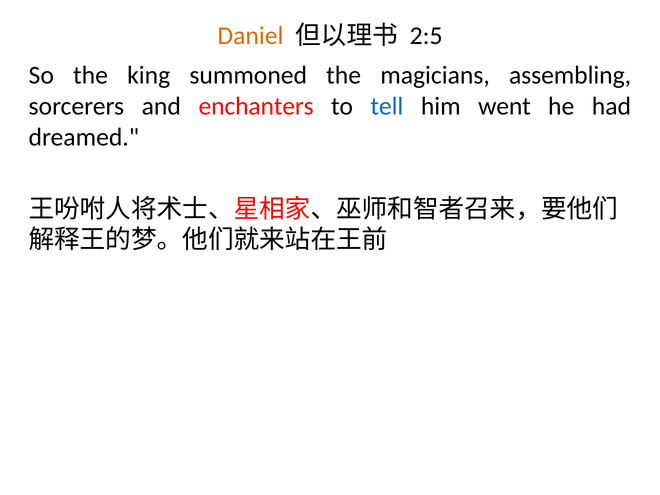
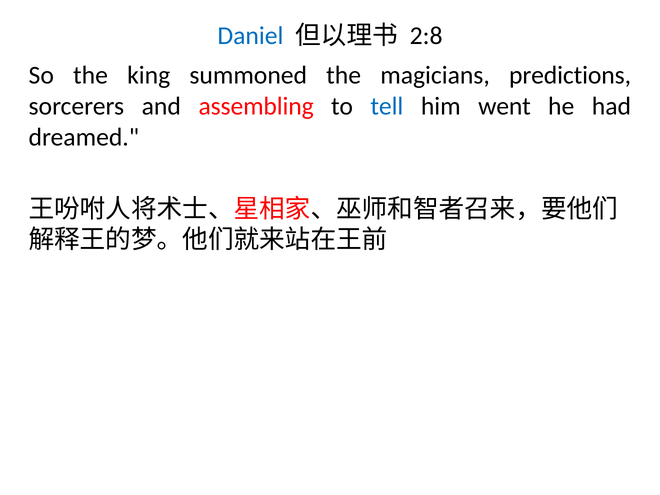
Daniel colour: orange -> blue (250, 36)
2:5: 2:5 -> 2:8 (426, 36)
assembling: assembling -> predictions (570, 76)
enchanters: enchanters -> assembling (256, 106)
